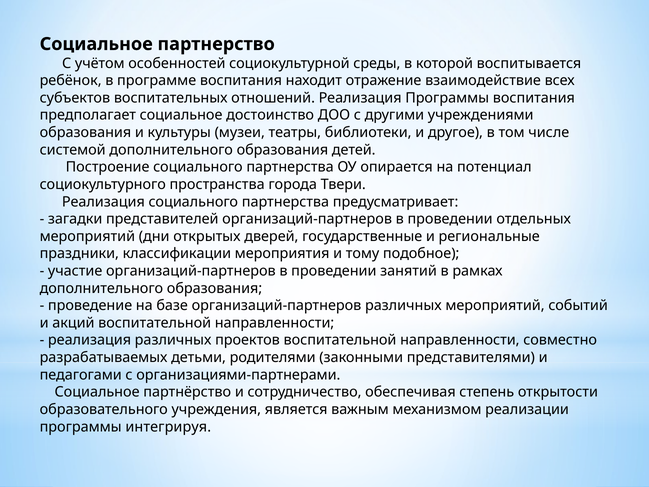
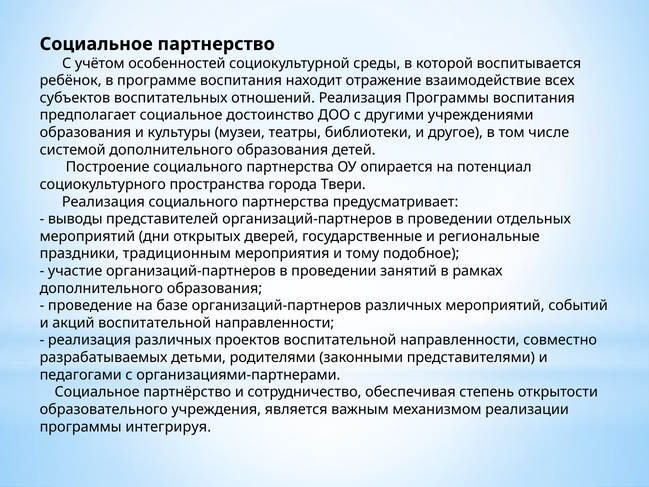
загадки: загадки -> выводы (75, 219)
классификации: классификации -> традиционным (177, 254)
